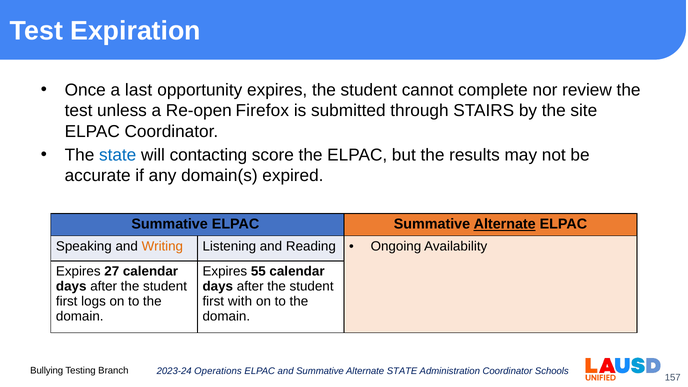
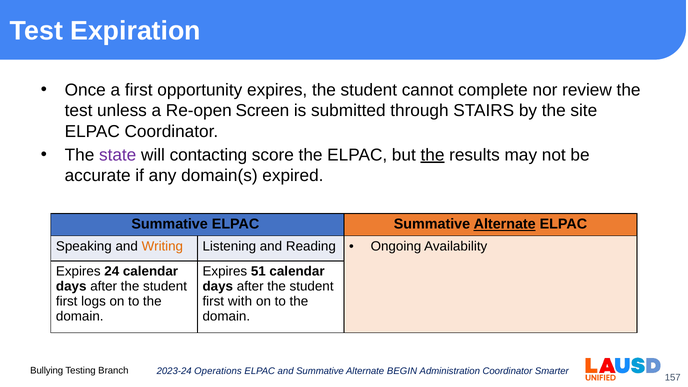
a last: last -> first (139, 90)
Firefox: Firefox -> Screen (262, 111)
state colour: blue -> purple (118, 155)
the underline: none -> present (433, 155)
27: 27 -> 24 (112, 271)
55: 55 -> 51 (258, 271)
Alternate STATE: STATE -> BEGIN (402, 371)
Schools: Schools -> Smarter (552, 371)
